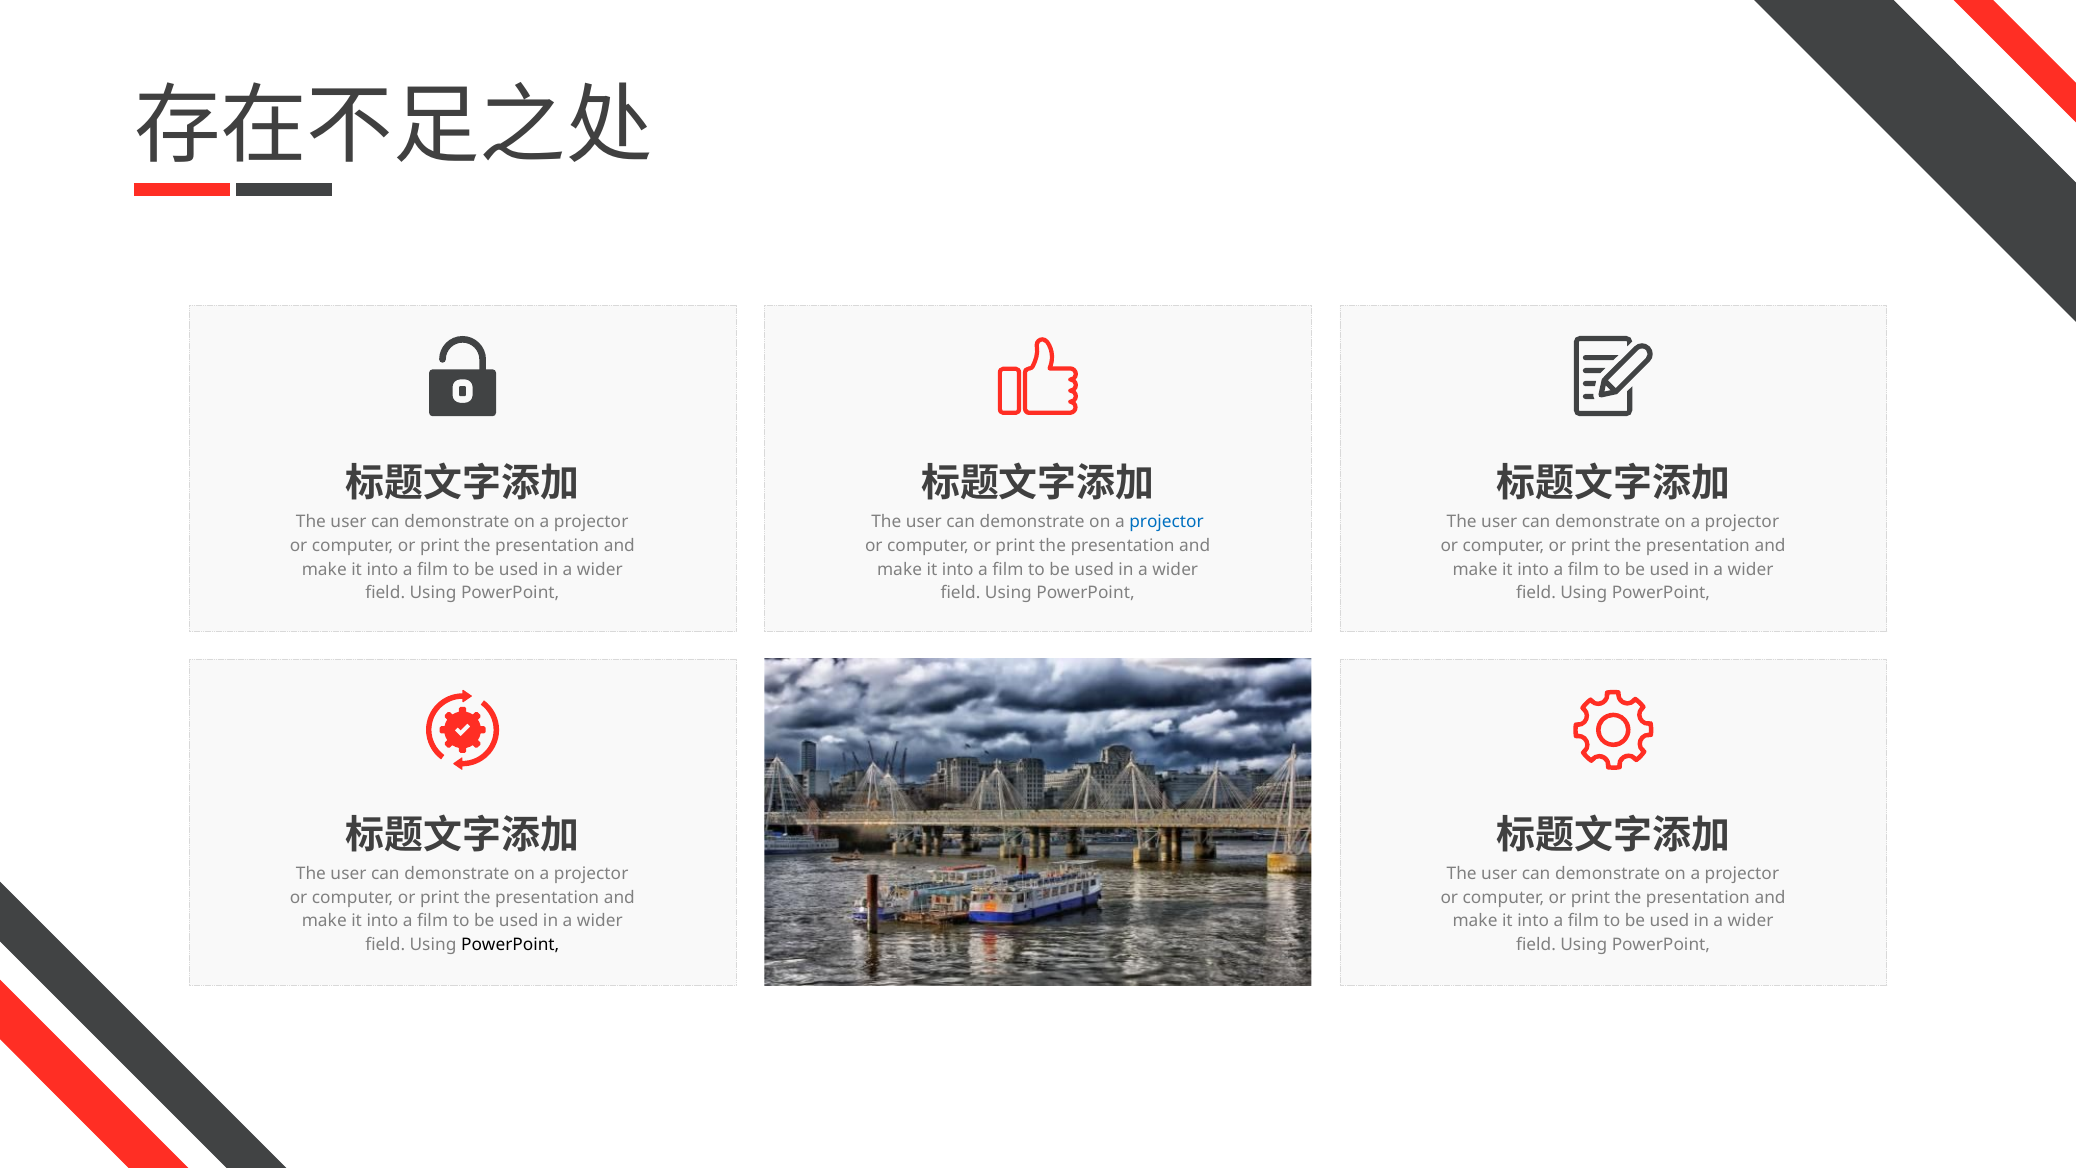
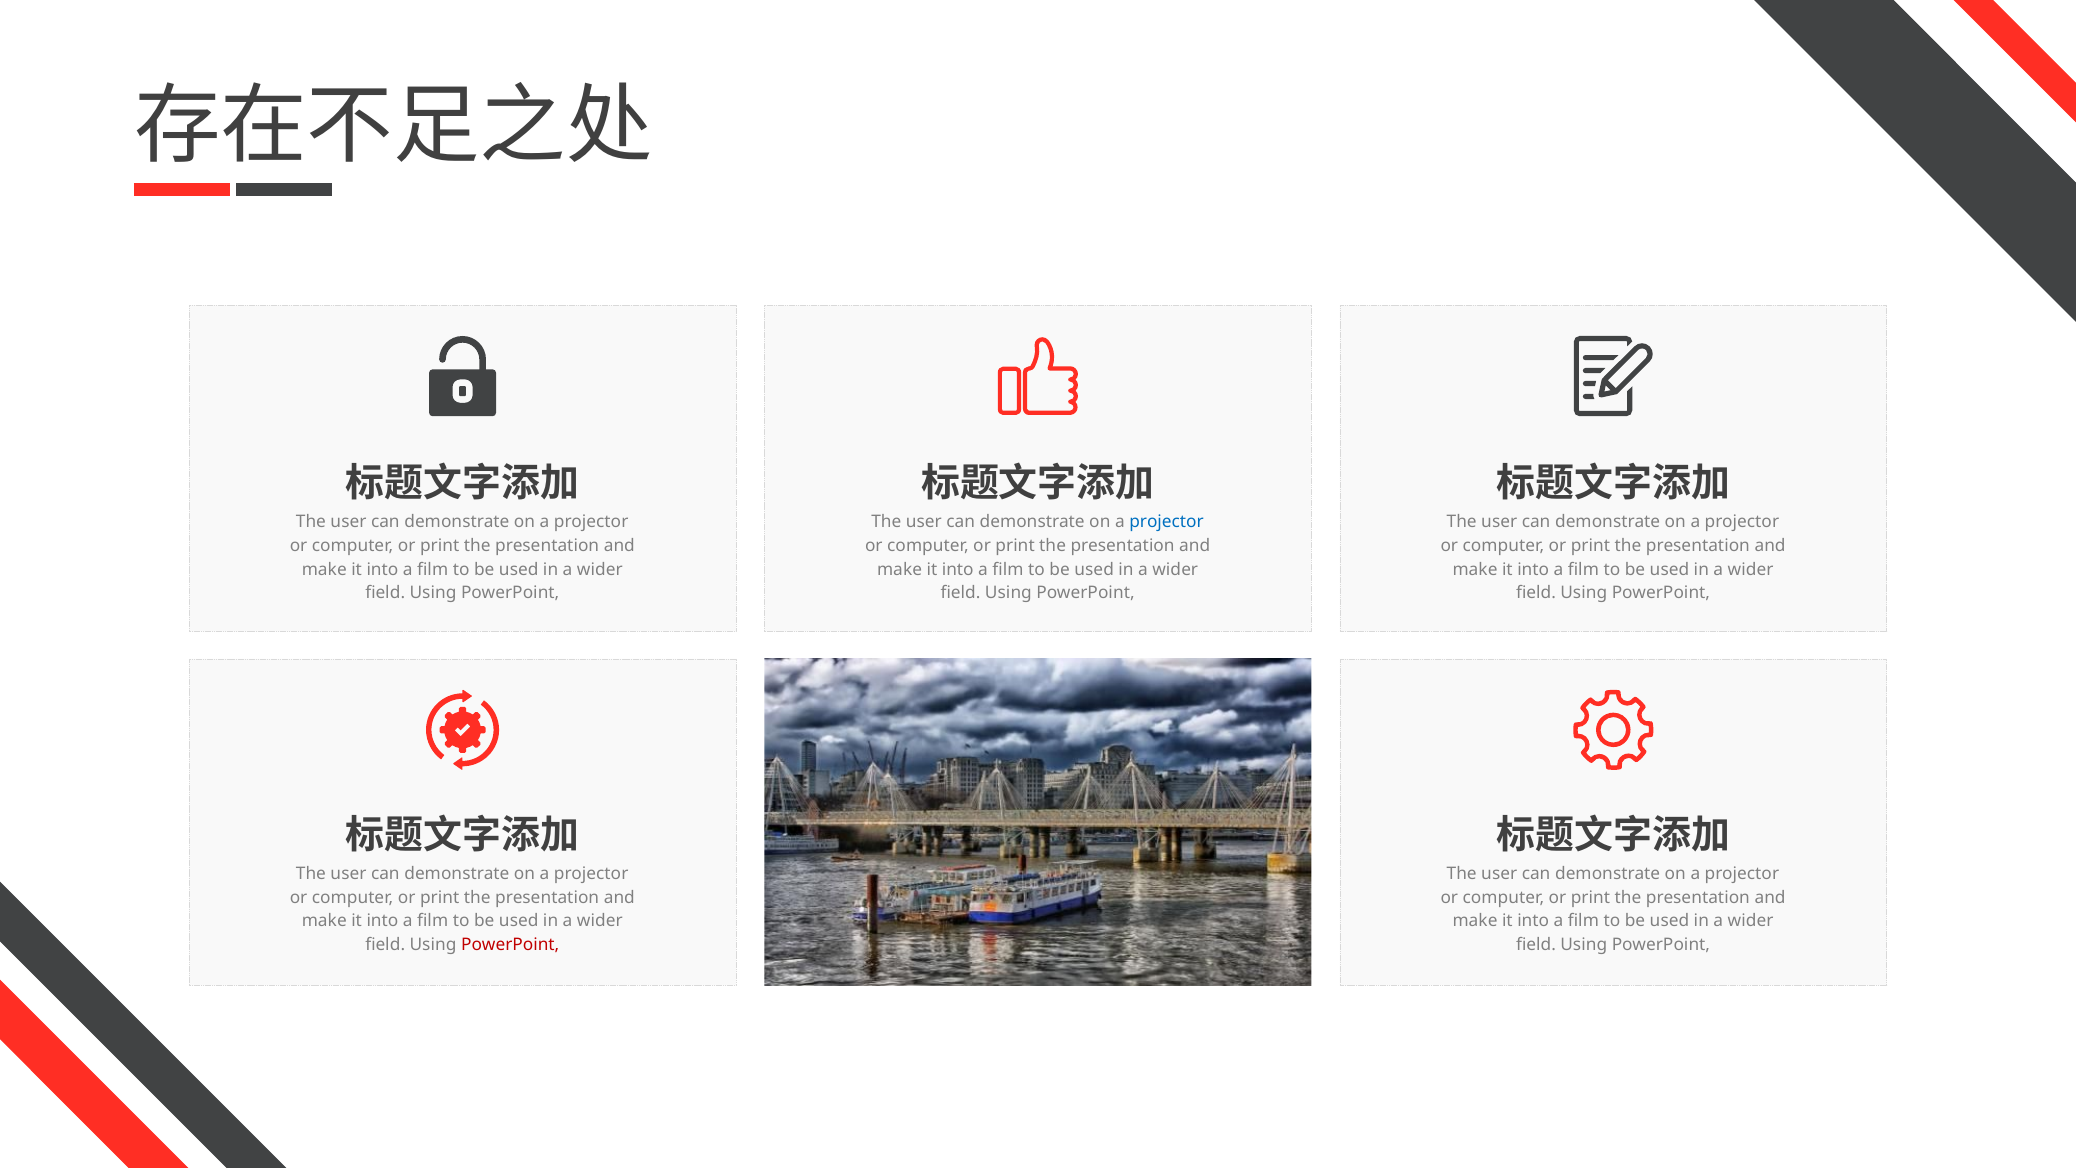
PowerPoint colour: black -> red (510, 945)
